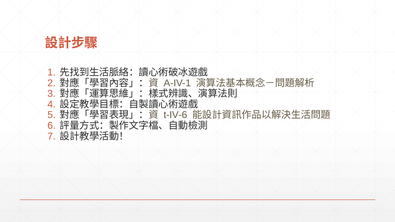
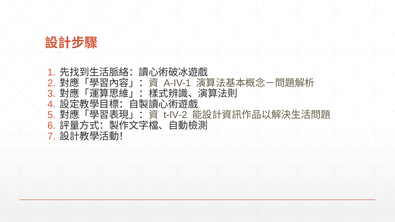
t-IV-6: t-IV-6 -> t-IV-2 (175, 115)
